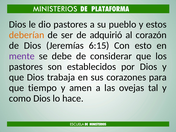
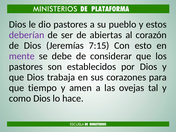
deberían colour: orange -> purple (27, 35)
adquirió: adquirió -> abiertas (106, 35)
6:15: 6:15 -> 7:15 (99, 46)
